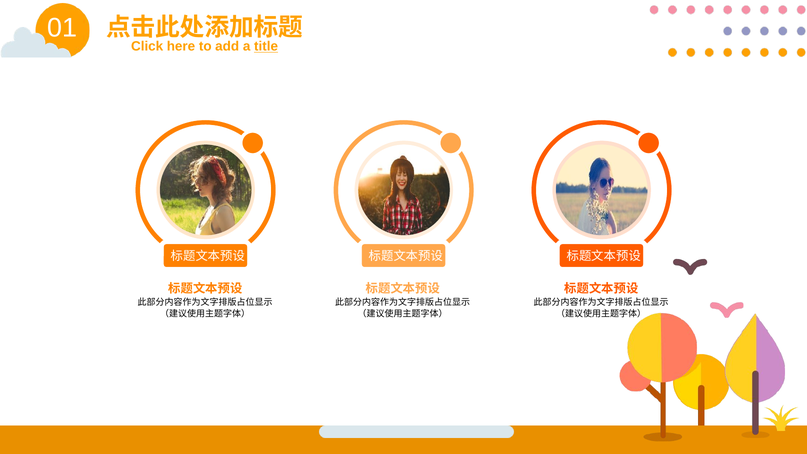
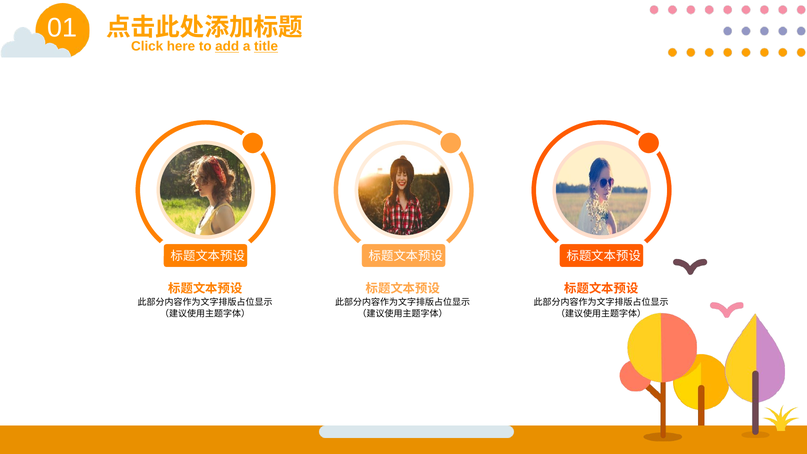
add underline: none -> present (227, 46)
